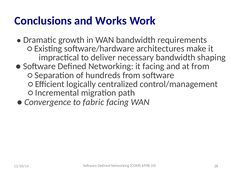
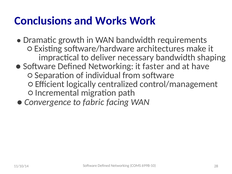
it facing: facing -> faster (153, 66)
at from: from -> have (200, 66)
hundreds: hundreds -> individual (103, 75)
